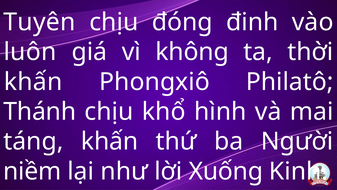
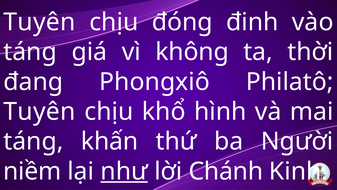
luôn: luôn -> táng (30, 52)
khấn: khấn -> đang (33, 82)
Thánh: Thánh -> Tuyên (39, 111)
như underline: none -> present (124, 171)
Xuống: Xuống -> Chánh (226, 171)
